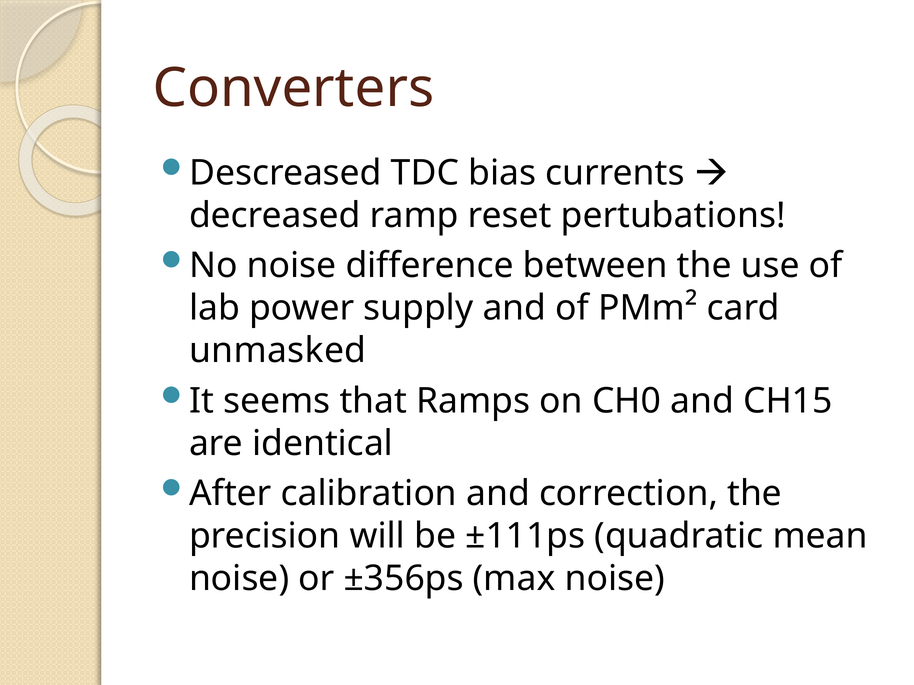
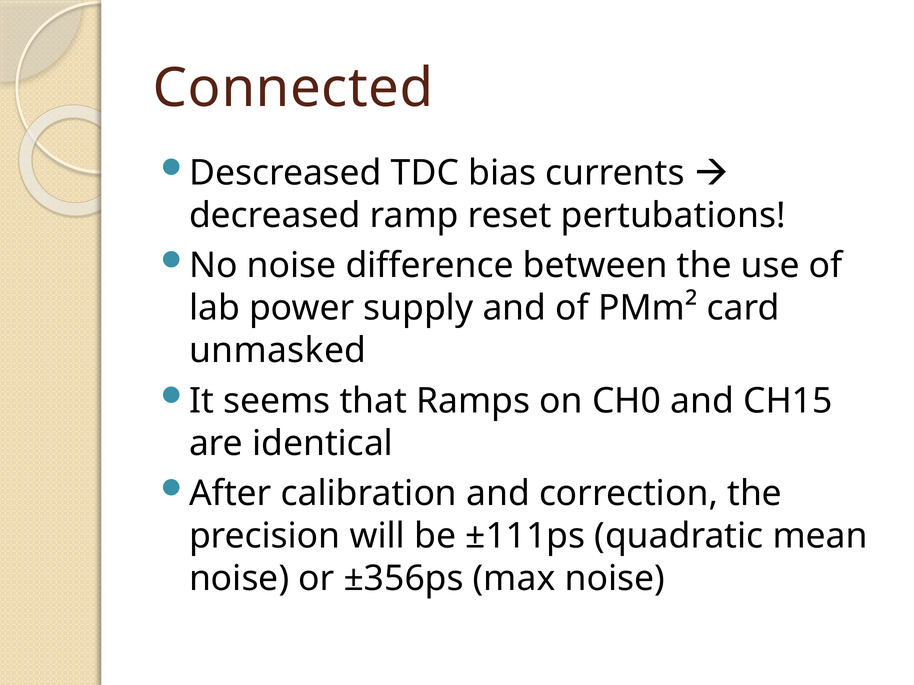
Converters: Converters -> Connected (293, 88)
